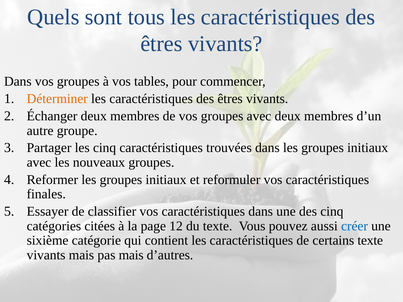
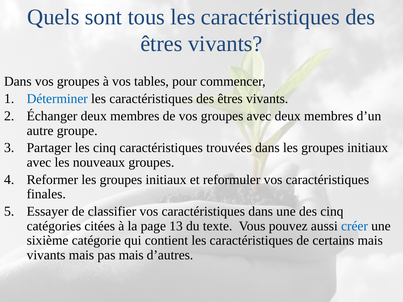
Déterminer colour: orange -> blue (57, 99)
12: 12 -> 13 (176, 226)
certains texte: texte -> mais (370, 241)
